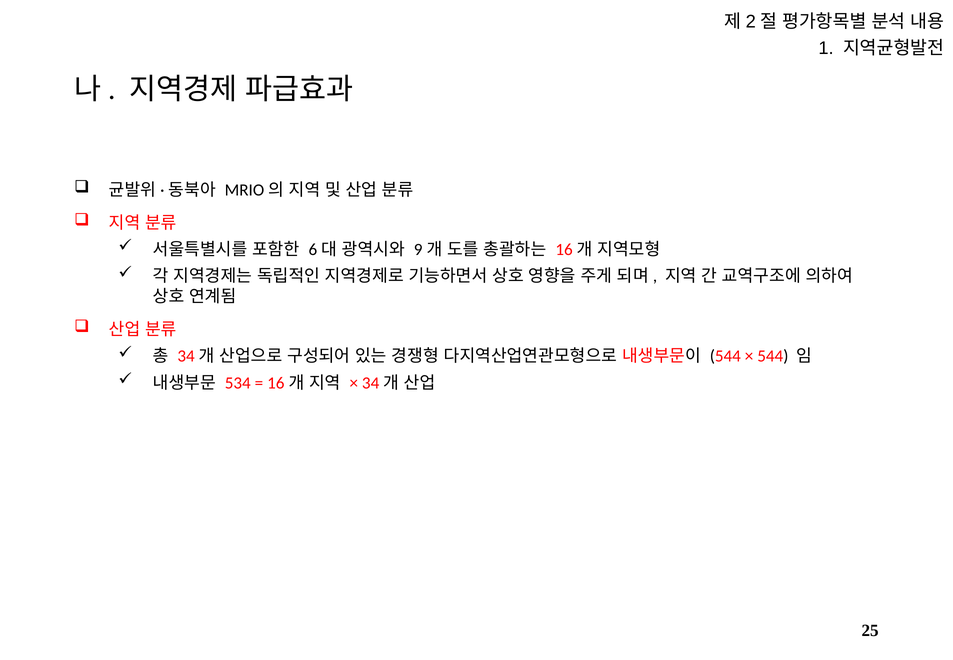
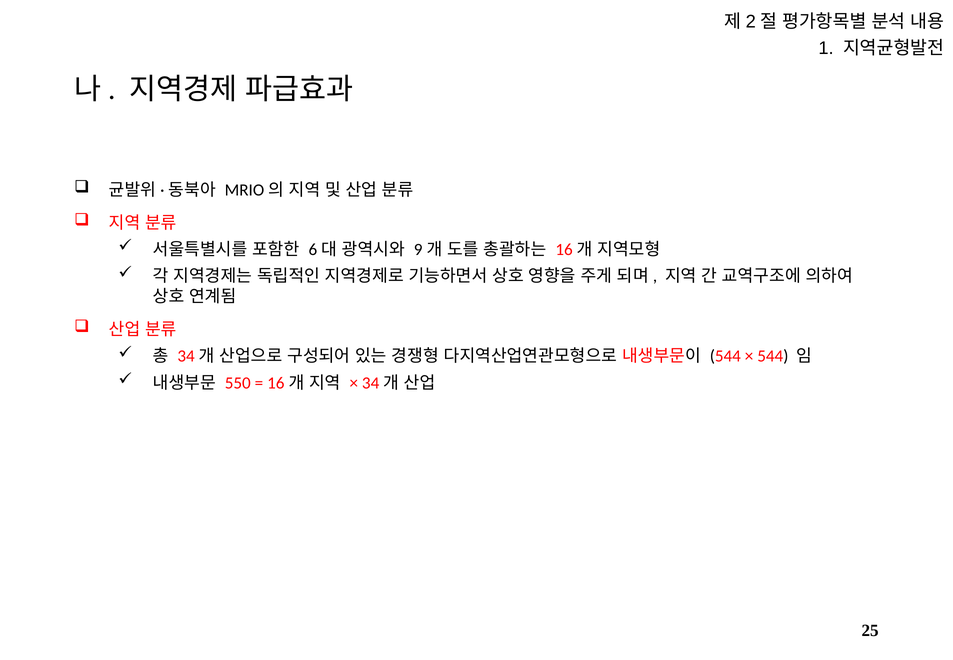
534: 534 -> 550 (238, 383)
